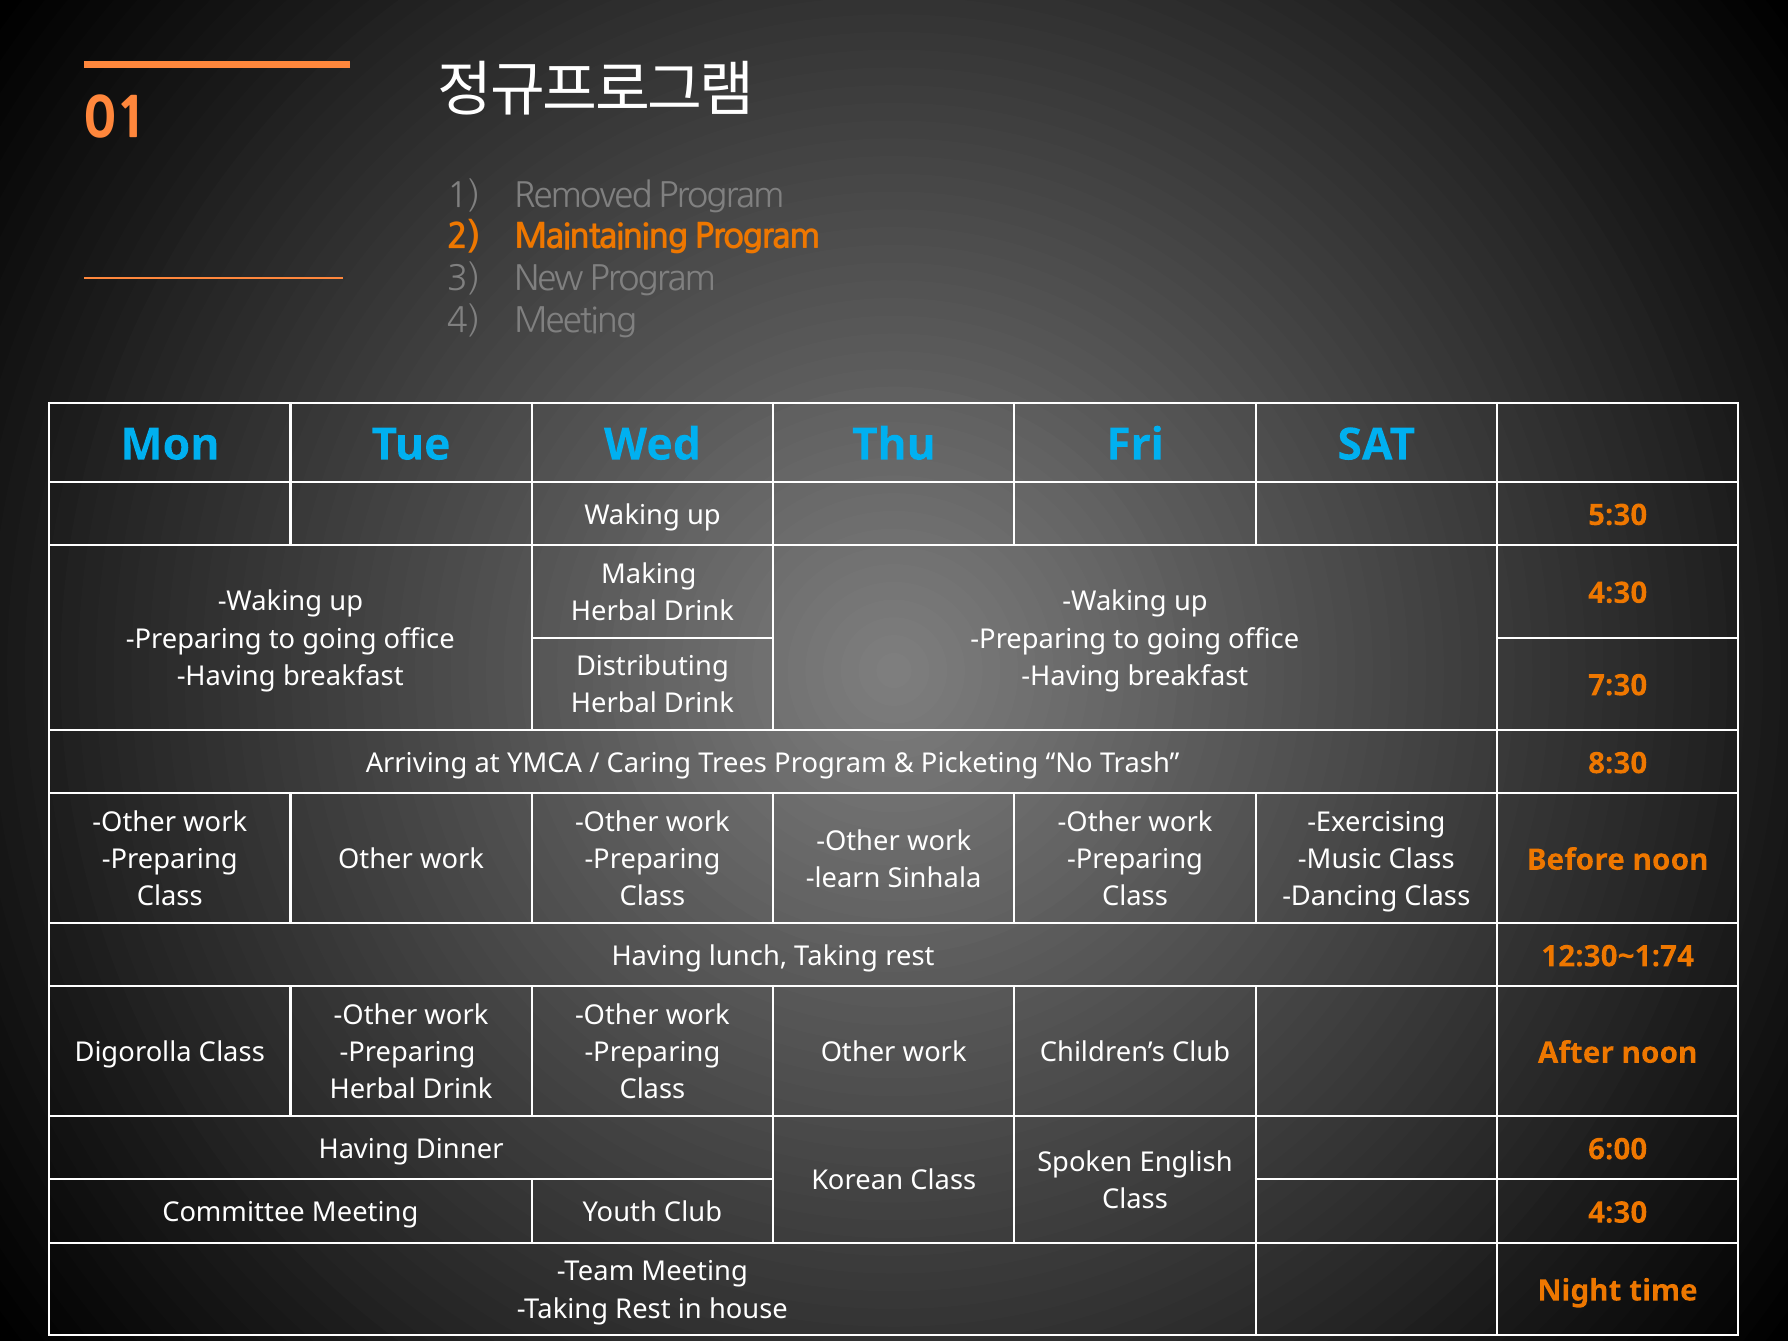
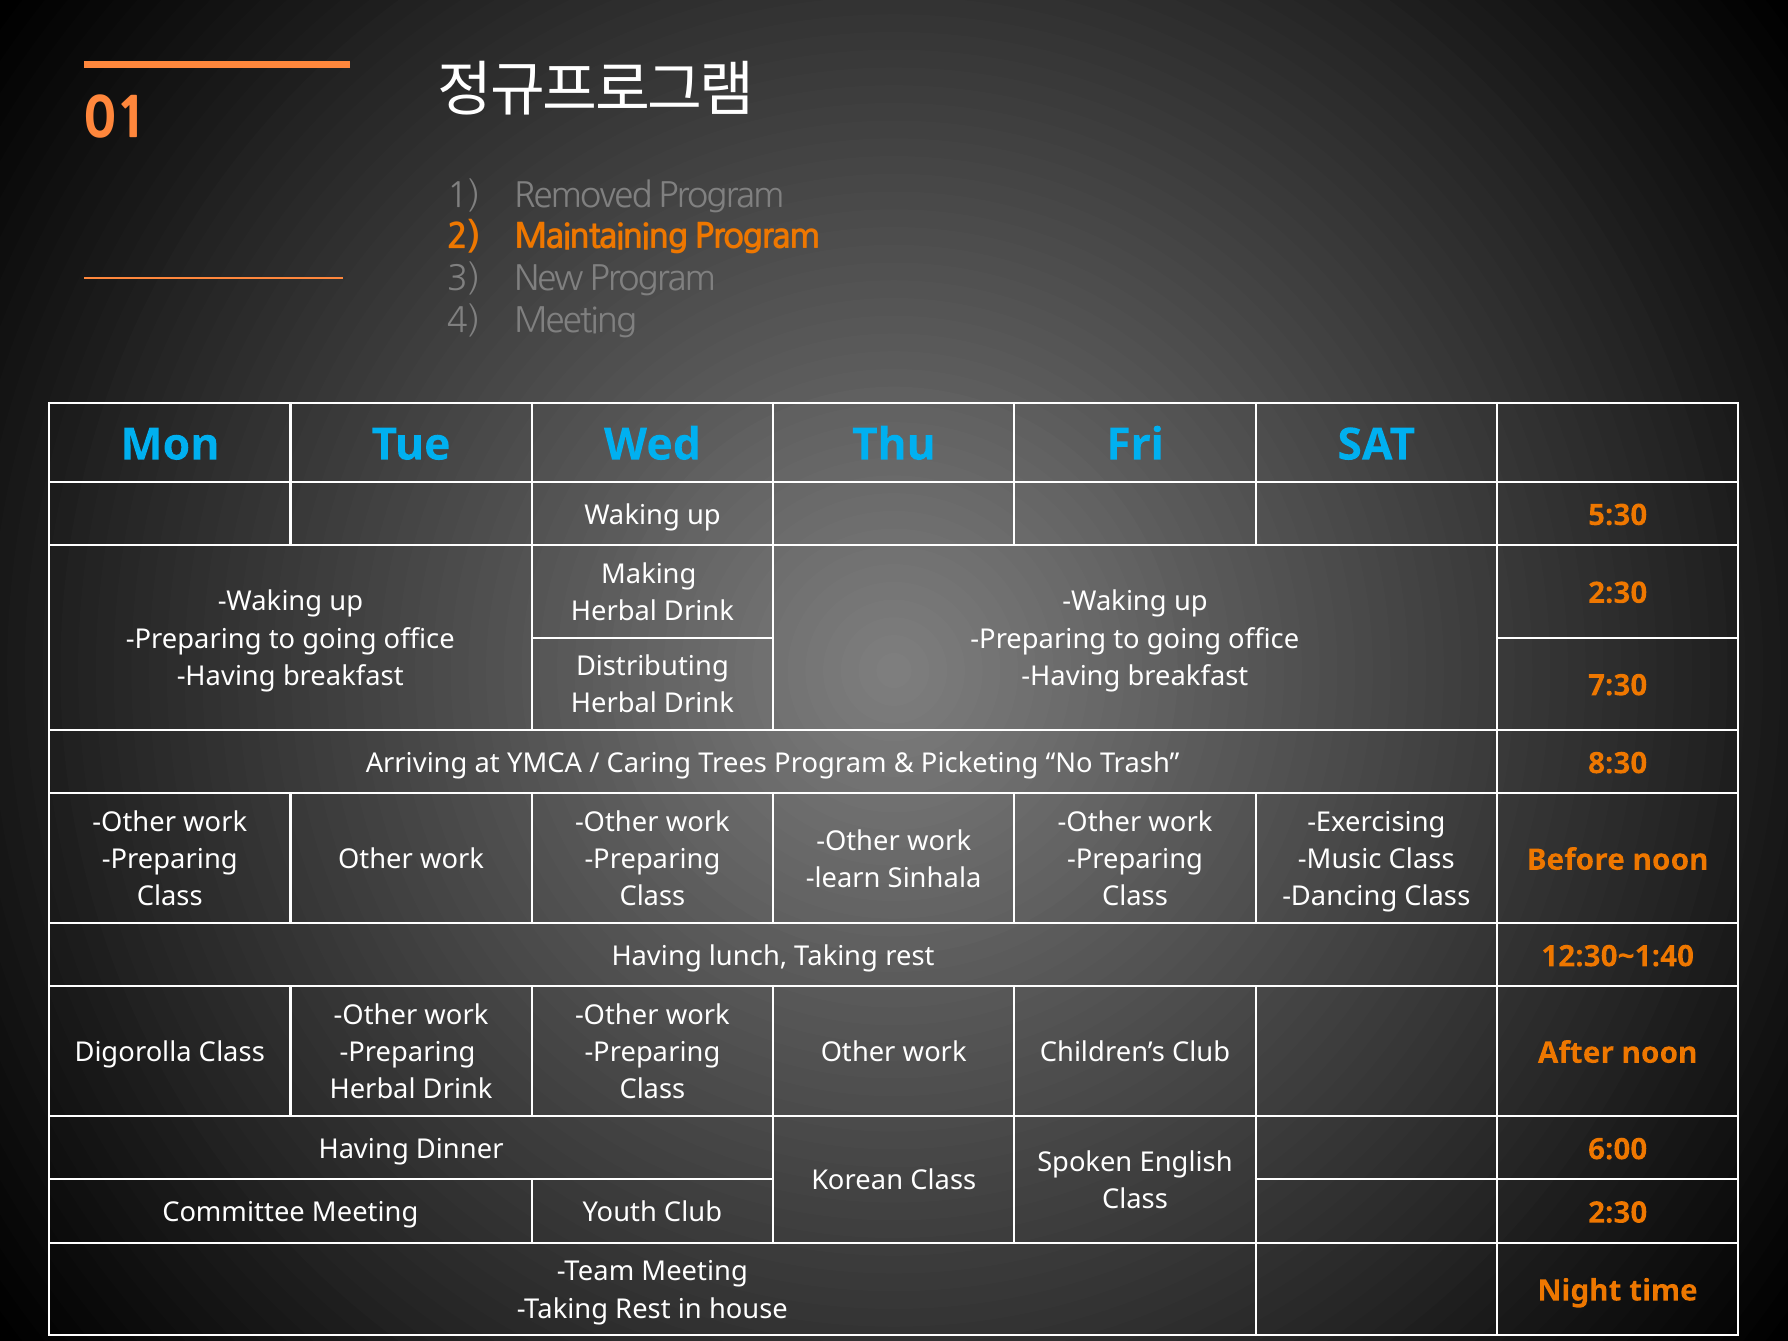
4:30: 4:30 -> 2:30 (1618, 593)
12:30~1:74: 12:30~1:74 -> 12:30~1:40 (1618, 956)
Club 4:30: 4:30 -> 2:30 (1618, 1213)
